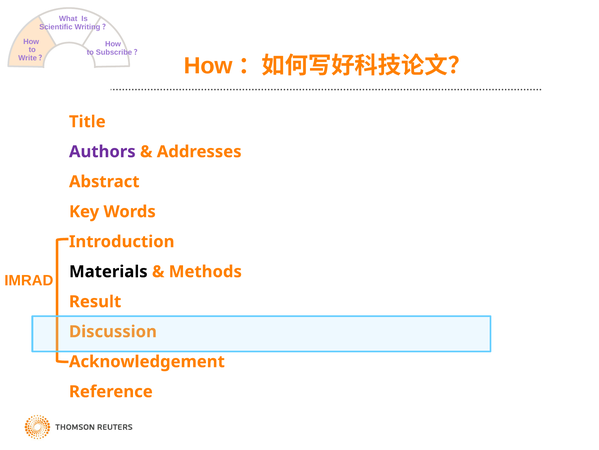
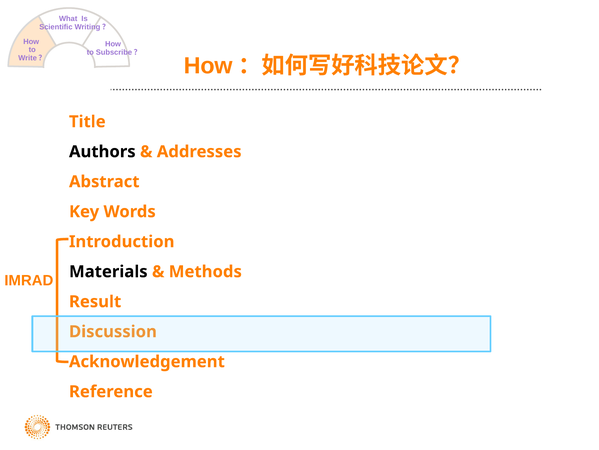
Authors colour: purple -> black (102, 151)
